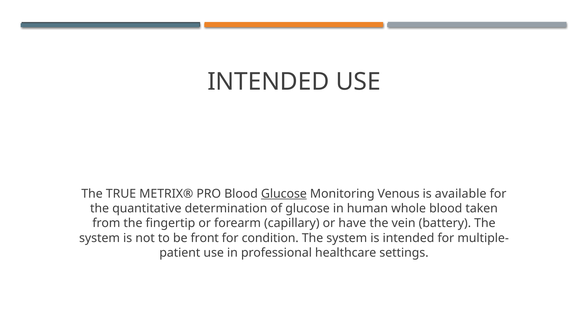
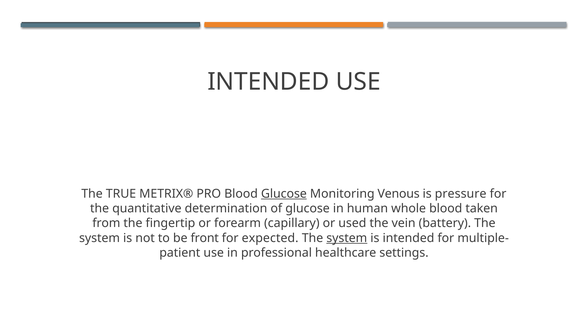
available: available -> pressure (461, 194)
have: have -> used (352, 223)
condition: condition -> expected (270, 238)
system underline: none -> present (347, 238)
